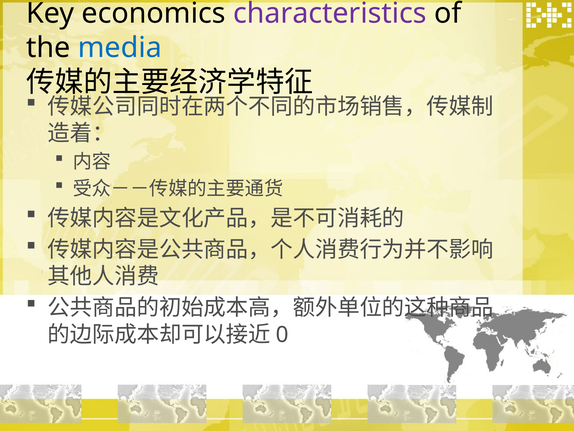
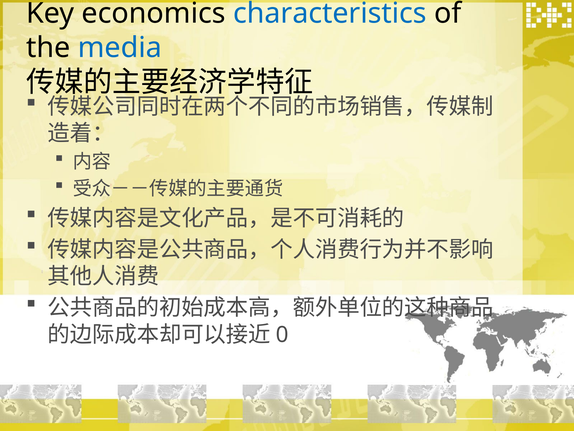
characteristics colour: purple -> blue (330, 13)
